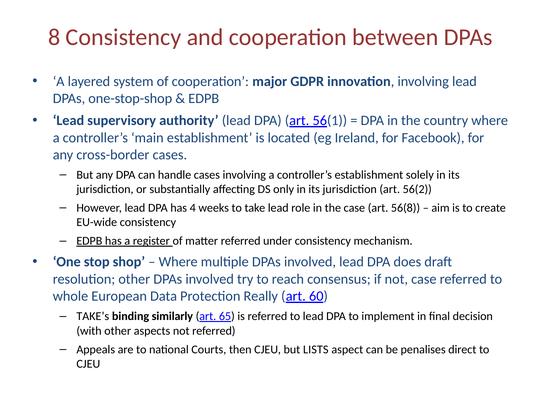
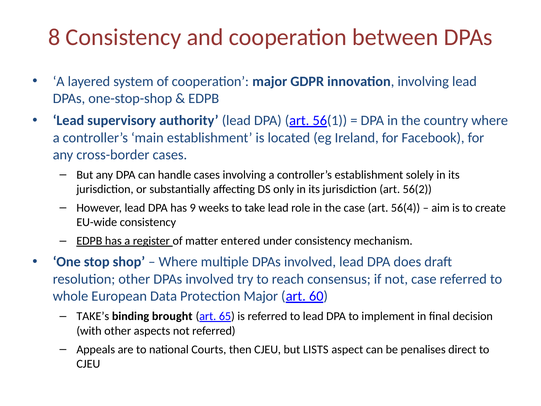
4: 4 -> 9 (193, 208)
56(8: 56(8 -> 56(4 (406, 208)
matter referred: referred -> entered (241, 241)
Protection Really: Really -> Major (261, 296)
similarly: similarly -> brought (172, 316)
